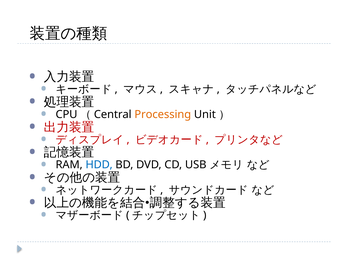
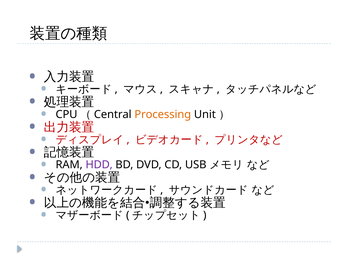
HDD colour: blue -> purple (99, 165)
